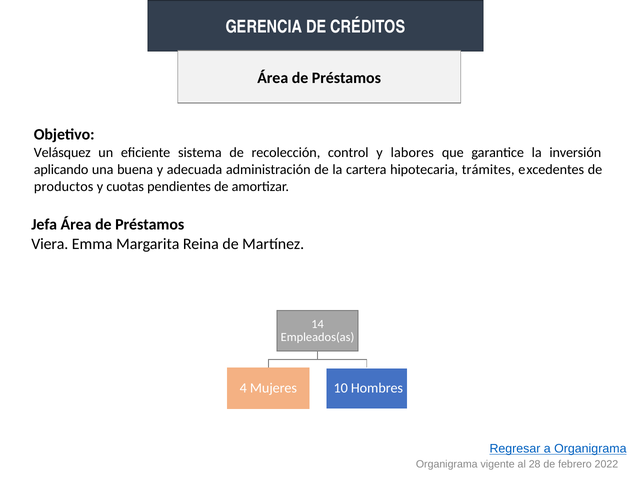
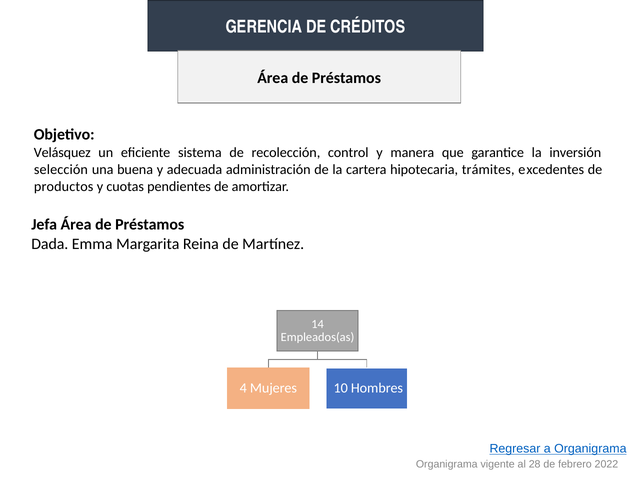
labores: labores -> manera (412, 152)
aplicando: aplicando -> selección (61, 169)
Viera: Viera -> Dada (50, 244)
